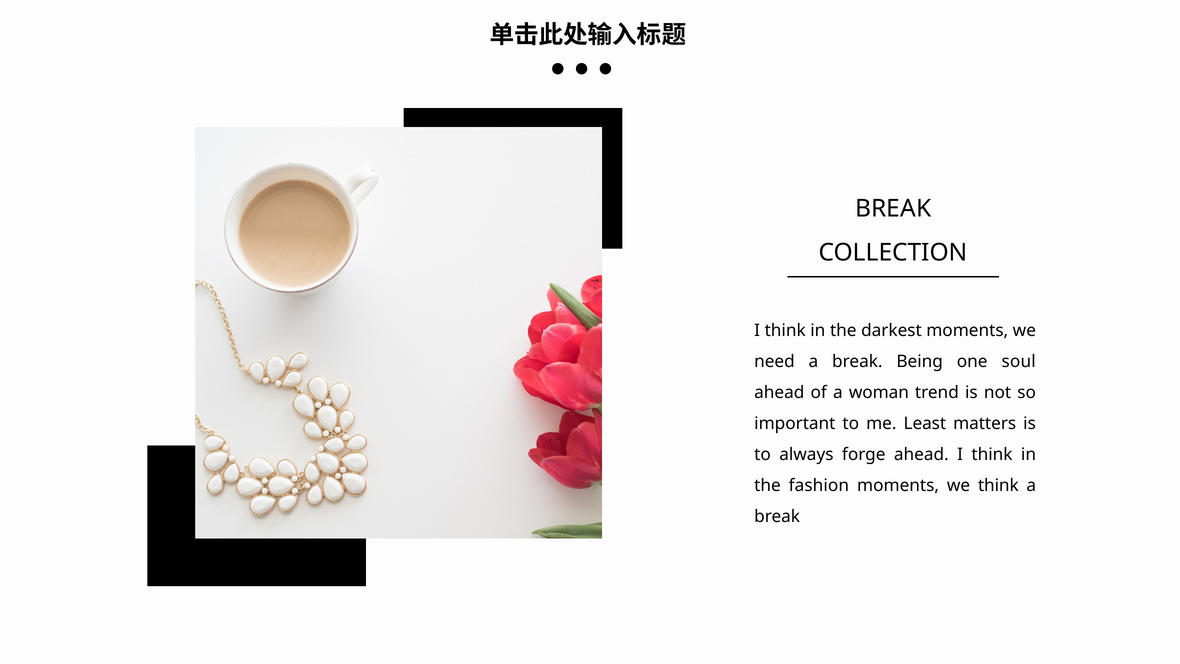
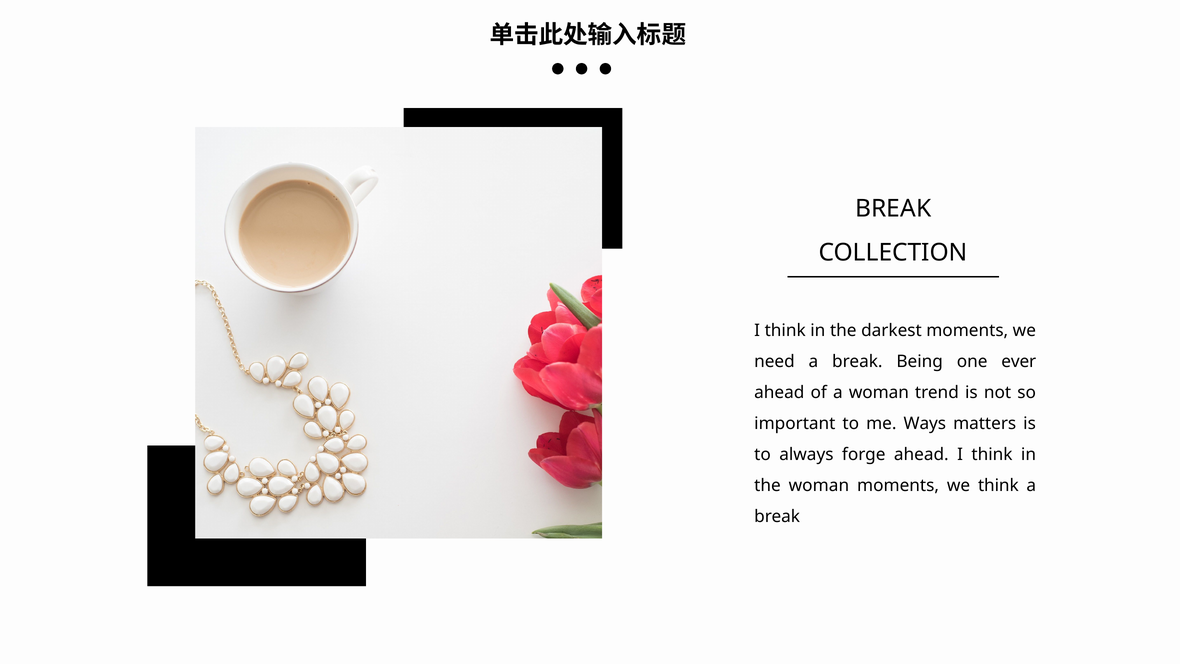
soul: soul -> ever (1019, 361)
Least: Least -> Ways (925, 423)
the fashion: fashion -> woman (819, 485)
